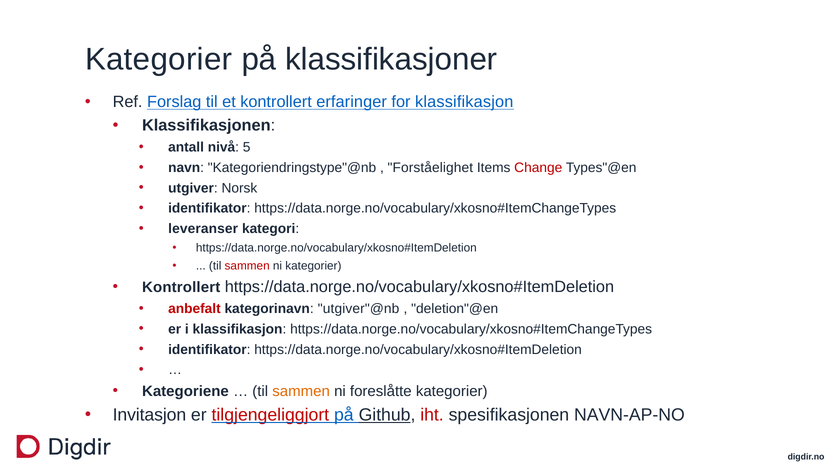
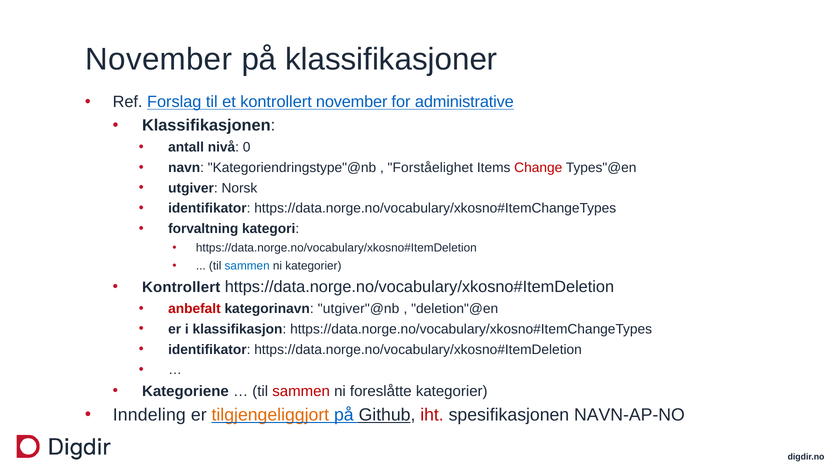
Kategorier: Kategorier -> November (159, 60)
kontrollert erfaringer: erfaringer -> november (352, 102)
for klassifikasjon: klassifikasjon -> administrative (464, 102)
5: 5 -> 0 (247, 147)
leveranser: leveranser -> forvaltning (203, 229)
sammen colour: red -> blue (247, 266)
sammen colour: orange -> red (301, 391)
Invitasjon: Invitasjon -> Inndeling (149, 415)
tilgjengeliggjort colour: red -> orange (270, 415)
